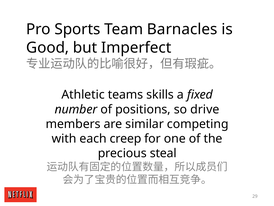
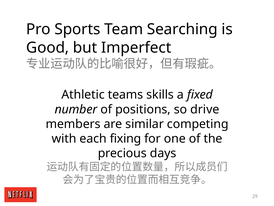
Barnacles: Barnacles -> Searching (182, 29)
creep: creep -> fixing (126, 138)
steal: steal -> days (163, 153)
